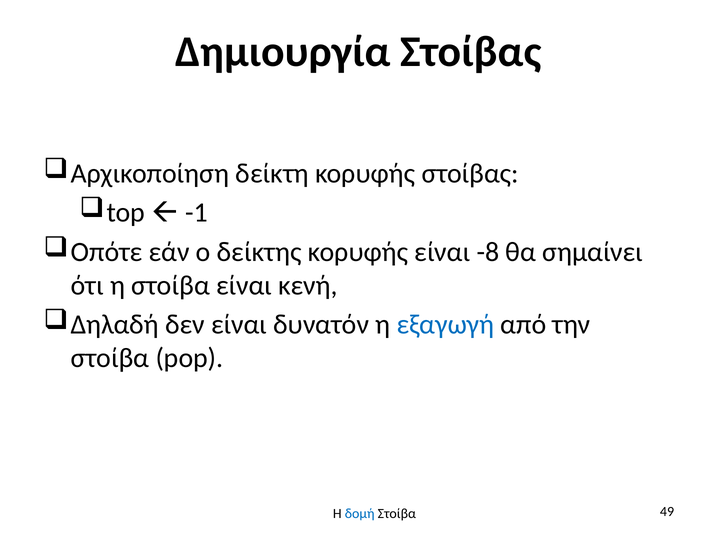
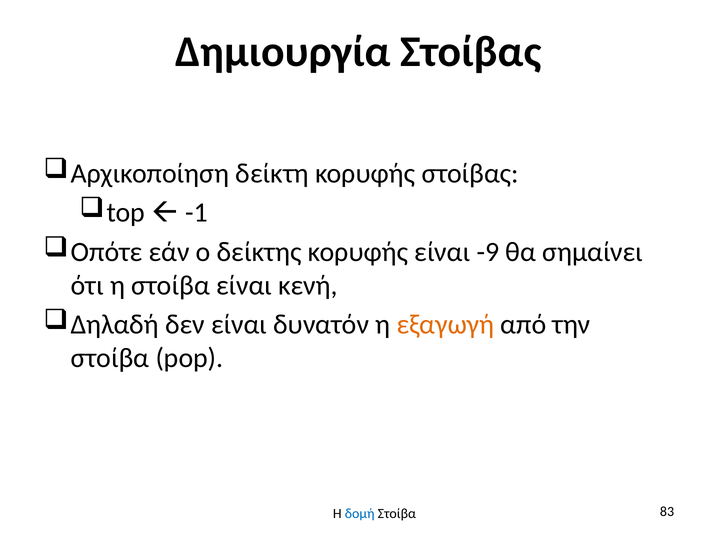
-8: -8 -> -9 (488, 252)
εξαγωγή colour: blue -> orange (445, 324)
49: 49 -> 83 (667, 511)
